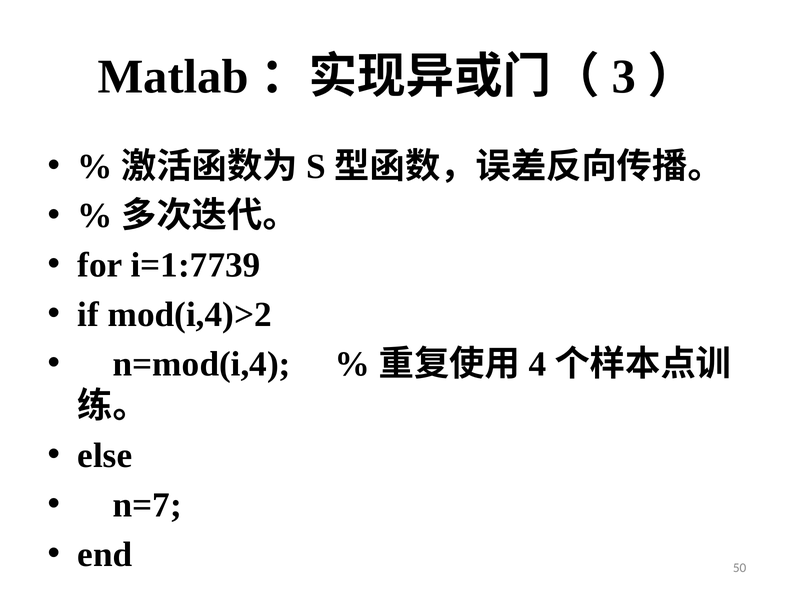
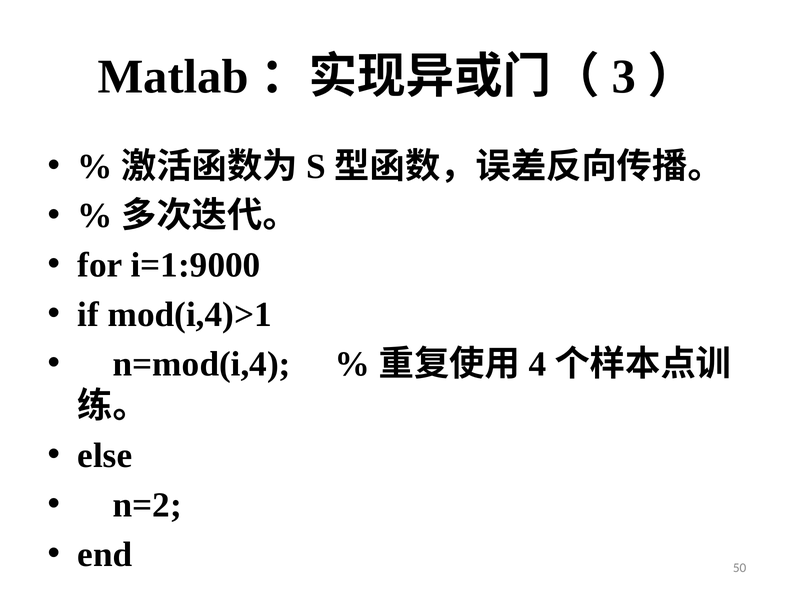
i=1:7739: i=1:7739 -> i=1:9000 (196, 265)
mod(i,4)>2: mod(i,4)>2 -> mod(i,4)>1 (190, 315)
n=7: n=7 -> n=2 (147, 505)
